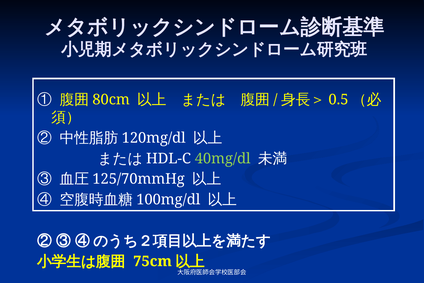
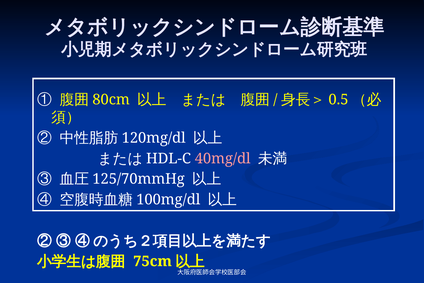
40mg/dl colour: light green -> pink (223, 158)
